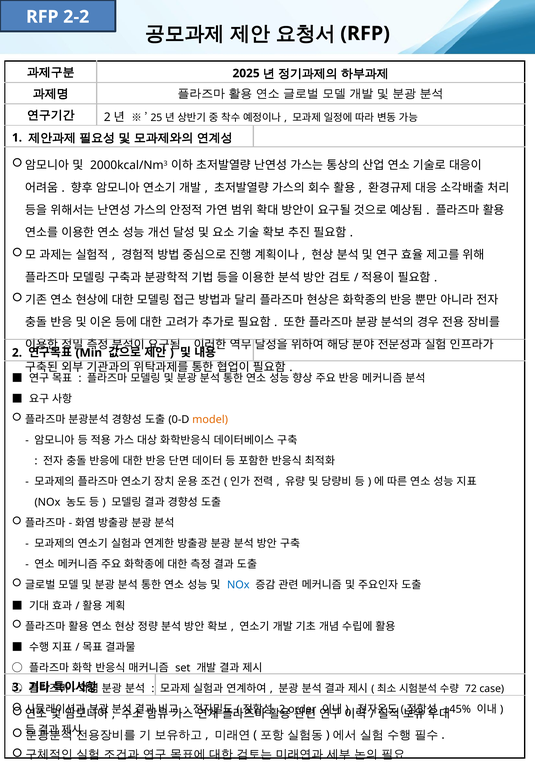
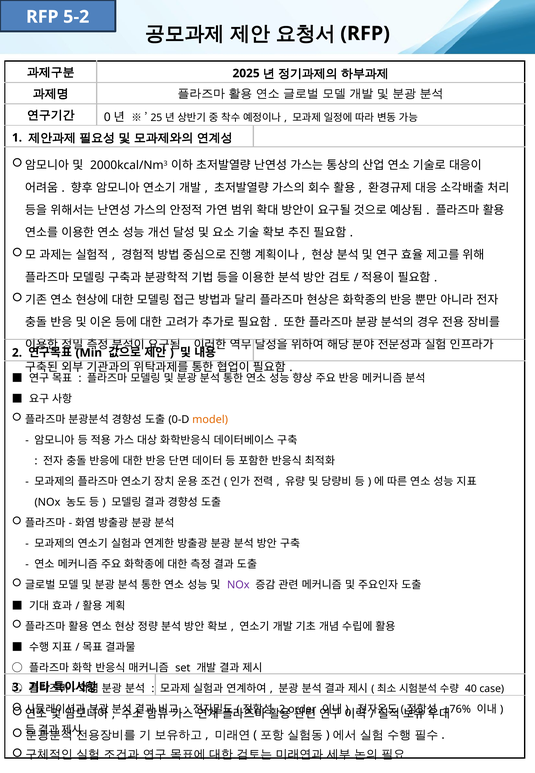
2-2: 2-2 -> 5-2 (76, 17)
2: 2 -> 0 (107, 117)
NOx colour: blue -> purple (238, 585)
72: 72 -> 40 (471, 689)
±45%: ±45% -> ±76% (457, 709)
